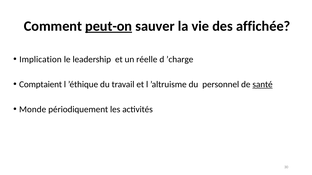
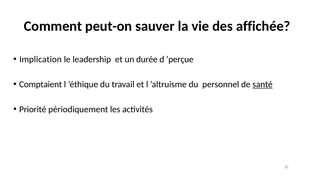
peut-on underline: present -> none (109, 26)
réelle: réelle -> durée (147, 60)
’charge: ’charge -> ’perçue (180, 60)
Monde: Monde -> Priorité (33, 110)
